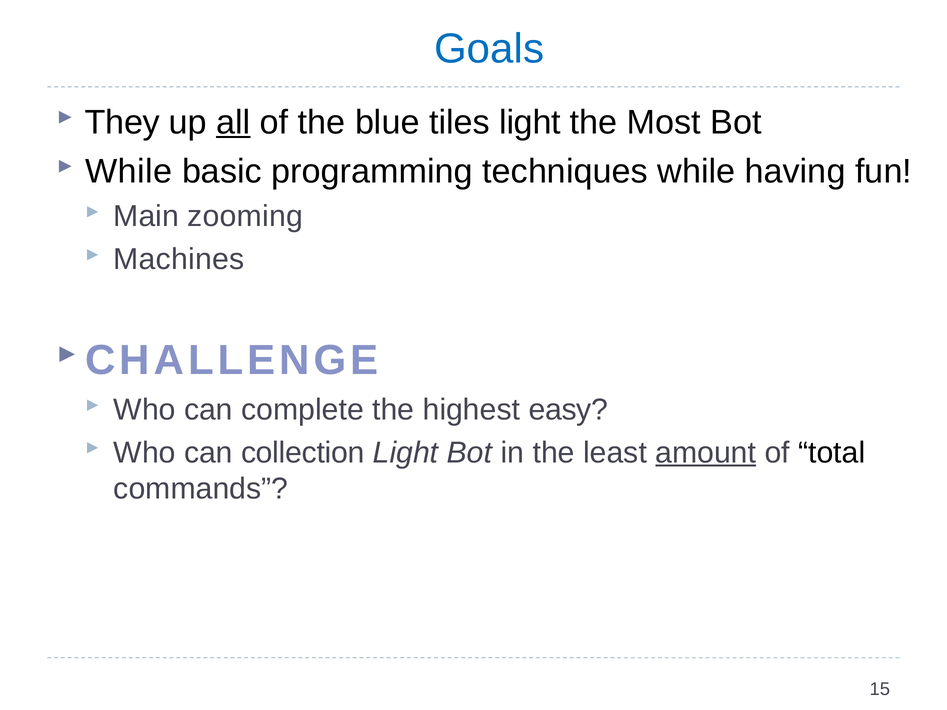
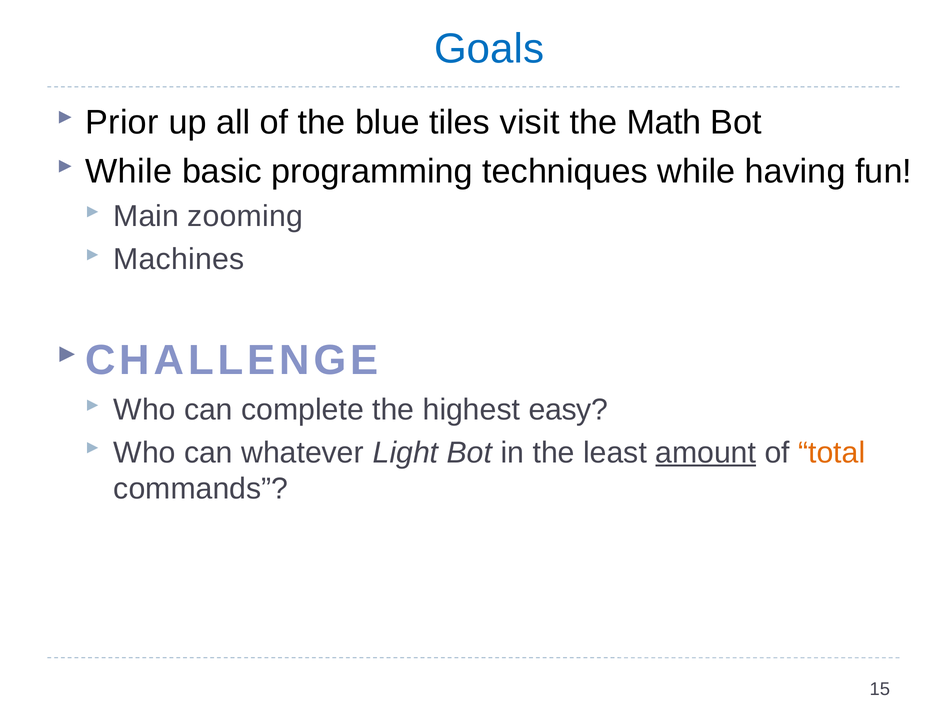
They: They -> Prior (122, 122)
all underline: present -> none (233, 122)
tiles light: light -> visit (530, 122)
Most: Most -> Math (664, 122)
collection: collection -> whatever (303, 453)
total colour: black -> orange (832, 453)
